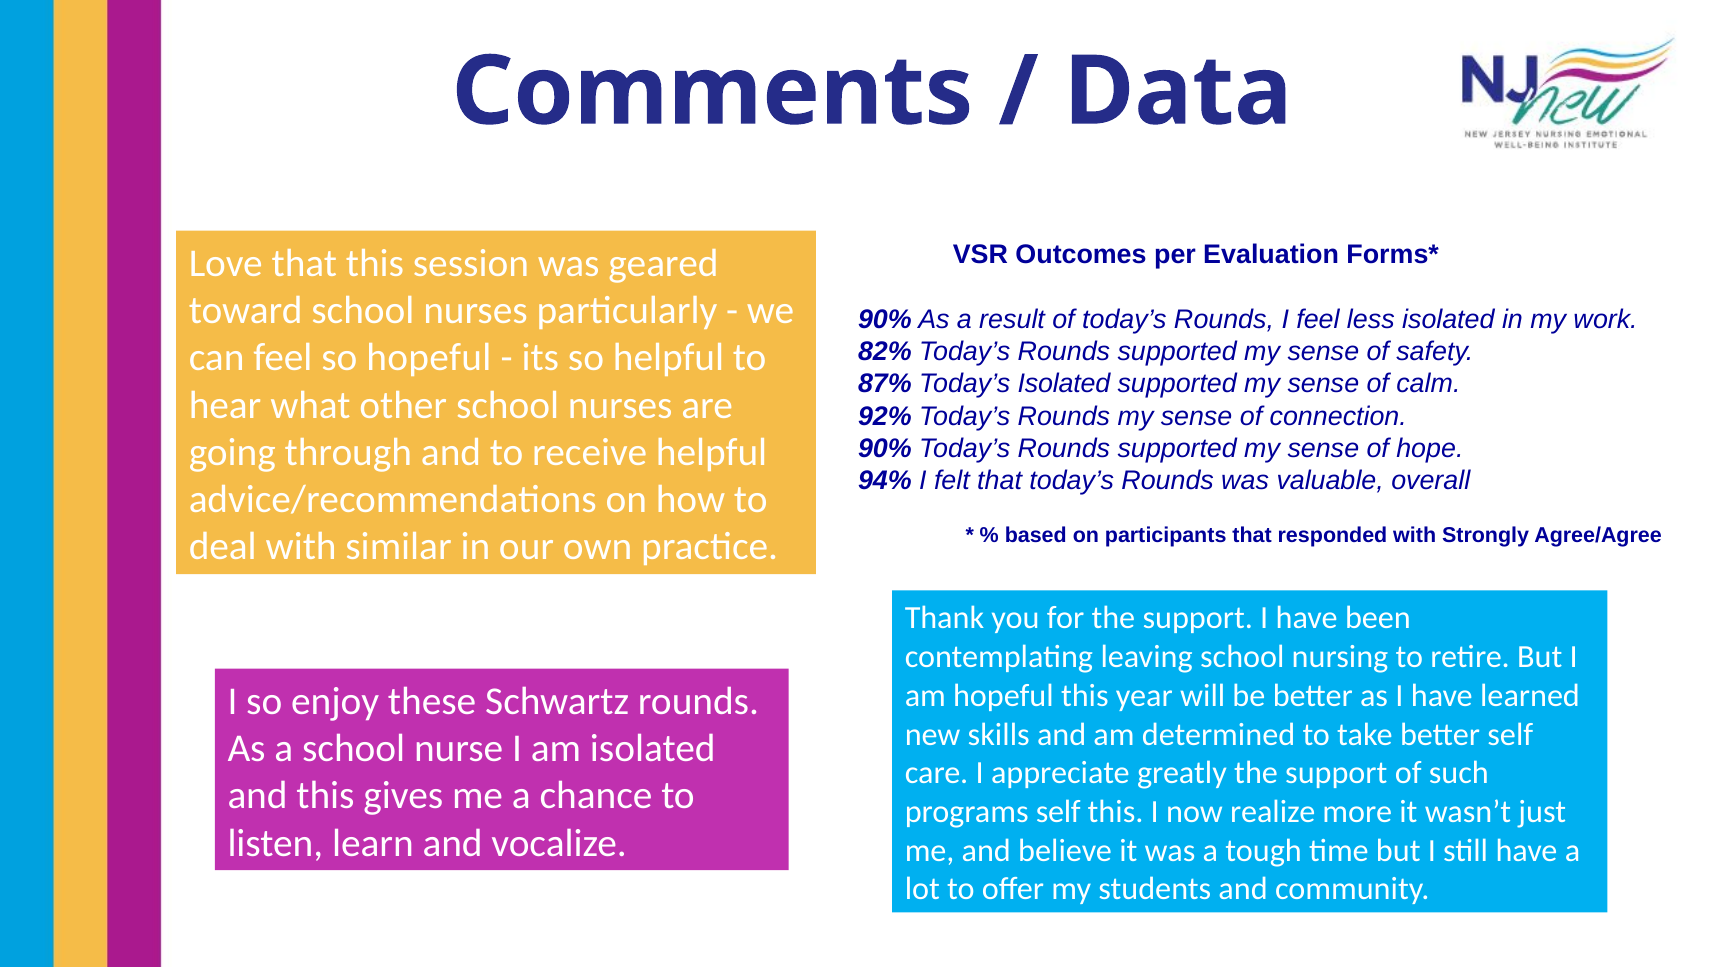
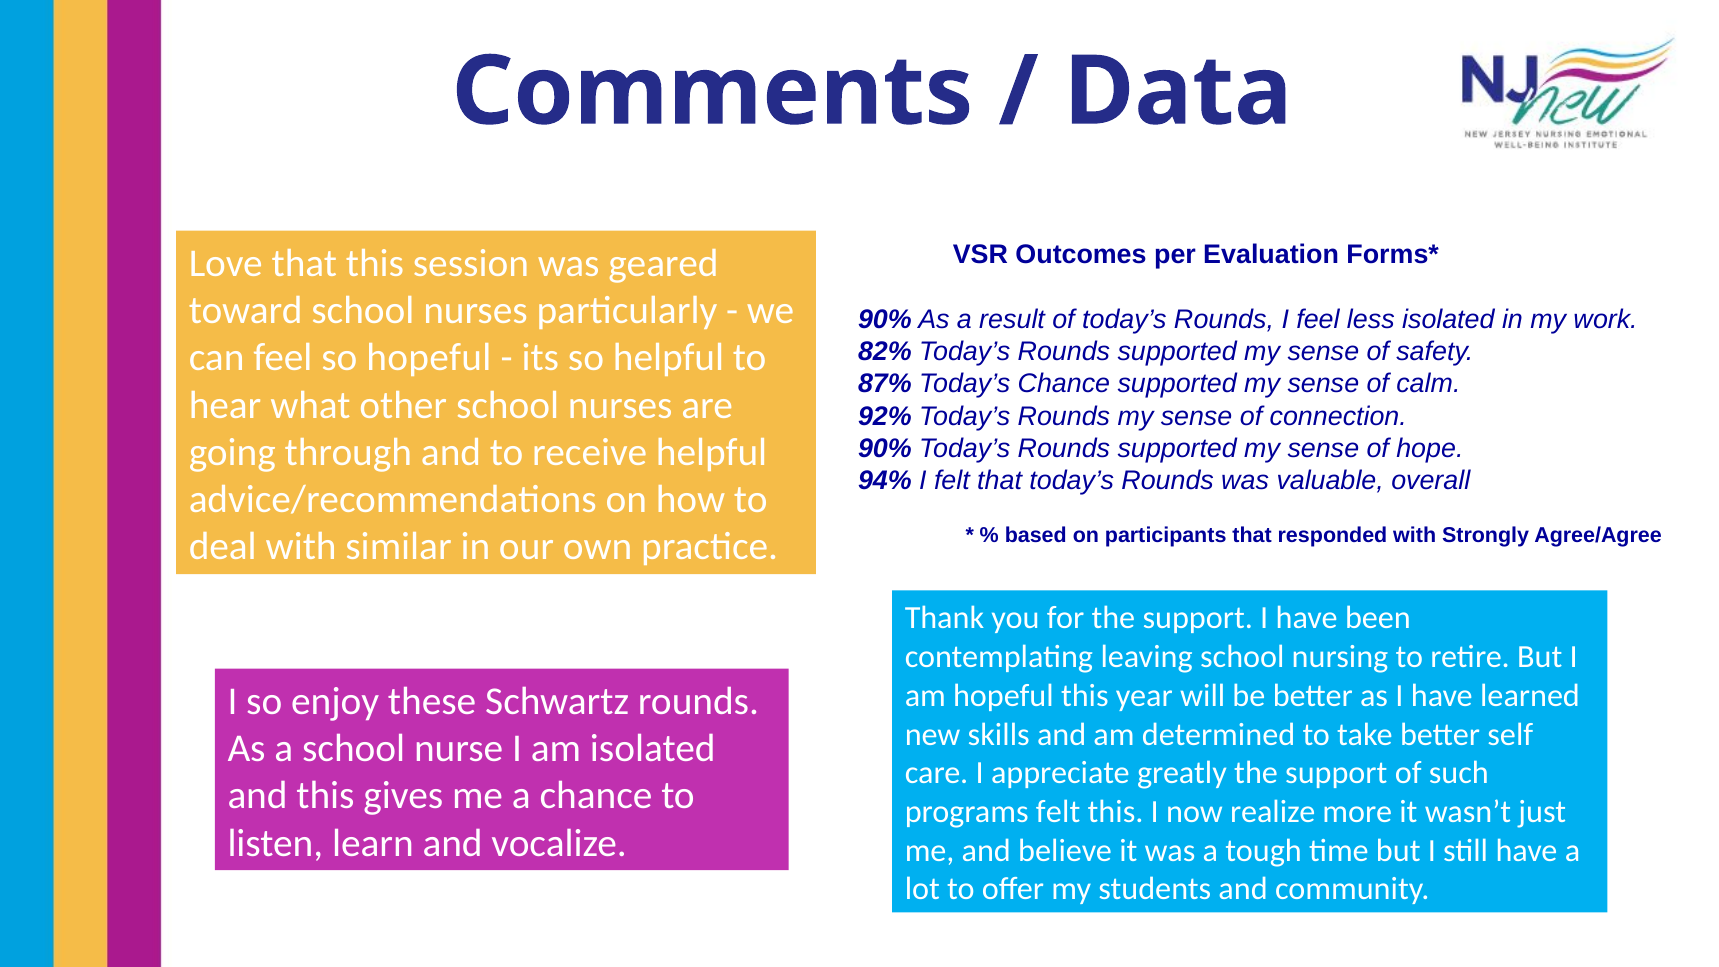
Today’s Isolated: Isolated -> Chance (1064, 384)
programs self: self -> felt (1058, 812)
